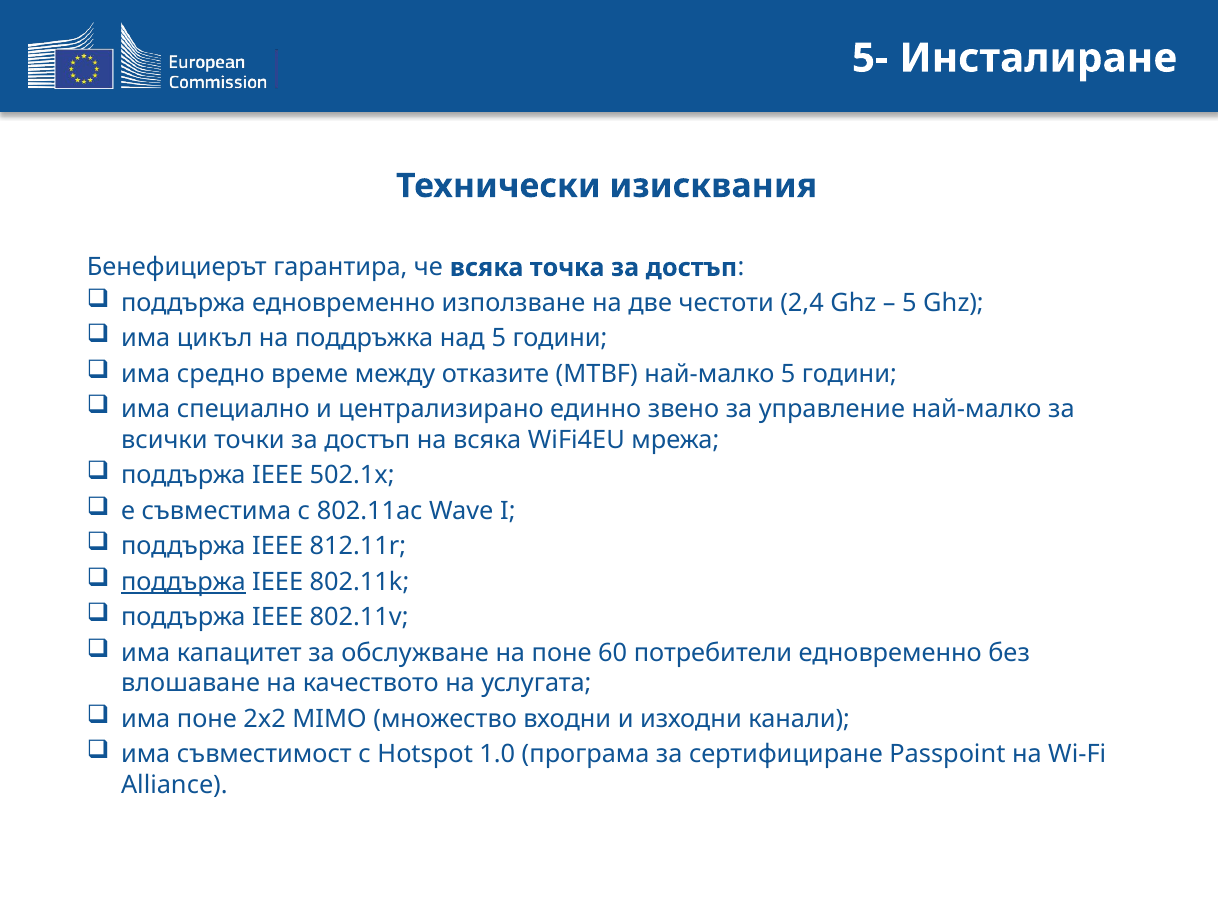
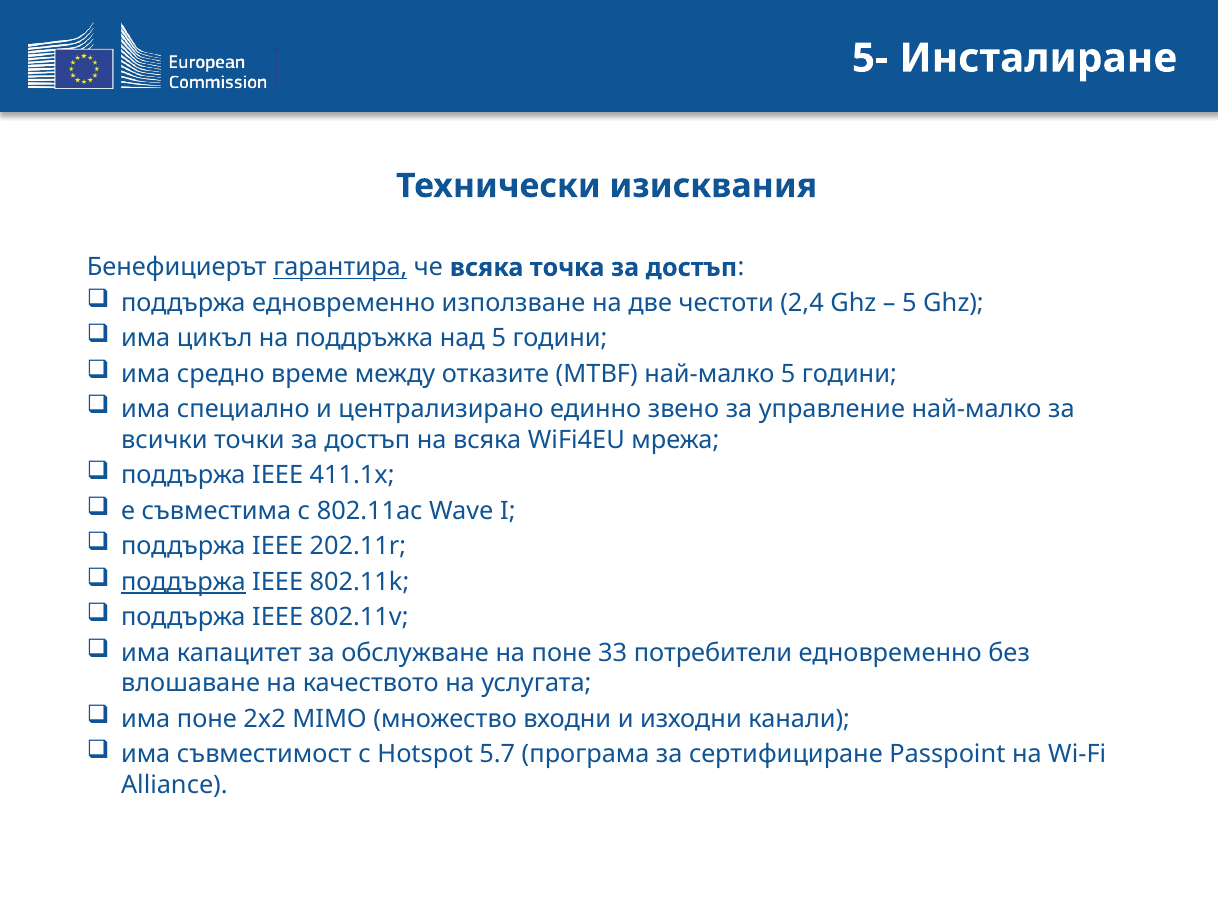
гарантира underline: none -> present (340, 268)
502.1x: 502.1x -> 411.1x (352, 476)
812.11r: 812.11r -> 202.11r (358, 547)
60: 60 -> 33 (613, 653)
1.0: 1.0 -> 5.7 (497, 755)
